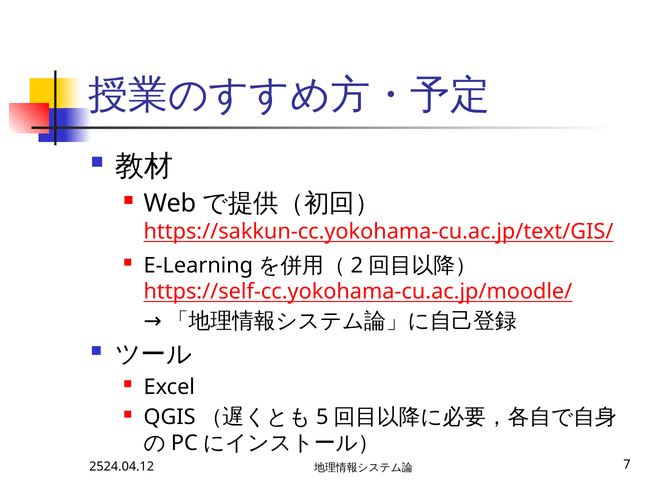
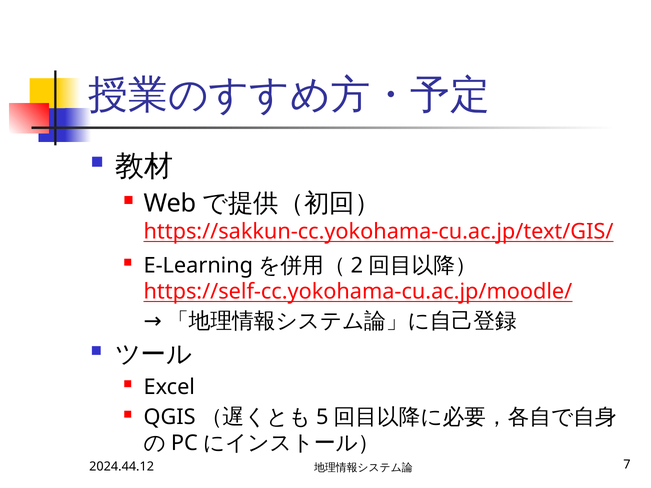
2524.04.12: 2524.04.12 -> 2024.44.12 (122, 467)
